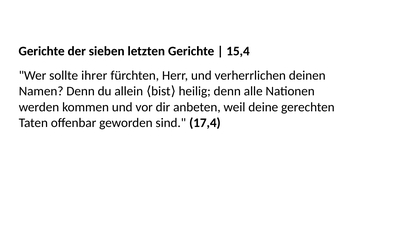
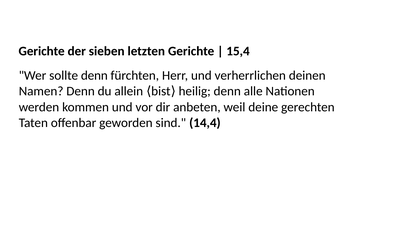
sollte ihrer: ihrer -> denn (94, 76)
17,4: 17,4 -> 14,4 (205, 123)
